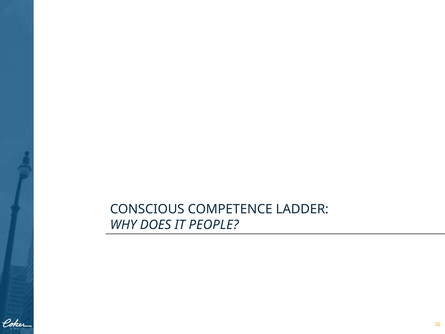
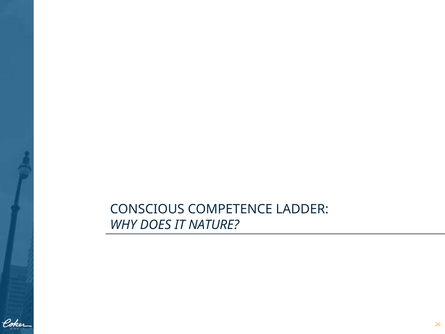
PEOPLE: PEOPLE -> NATURE (214, 225)
